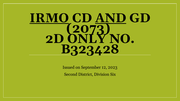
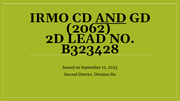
IRMO underline: present -> none (49, 18)
2073: 2073 -> 2062 (88, 28)
ONLY: ONLY -> LEAD (87, 39)
